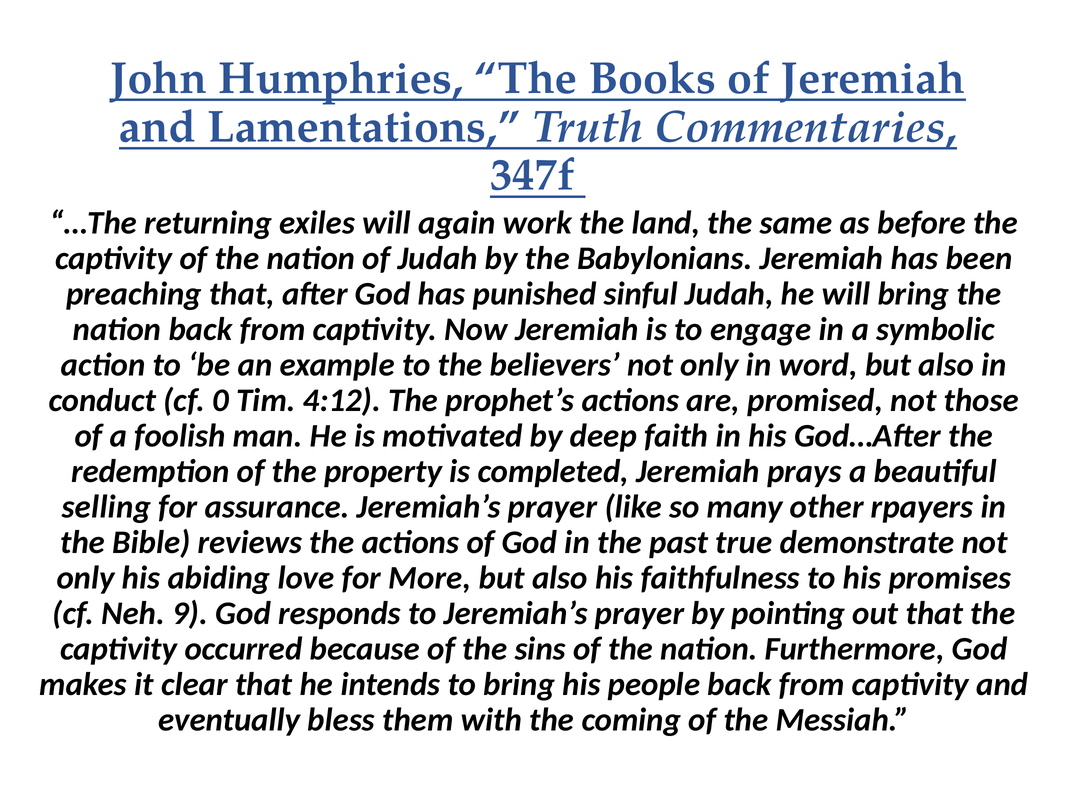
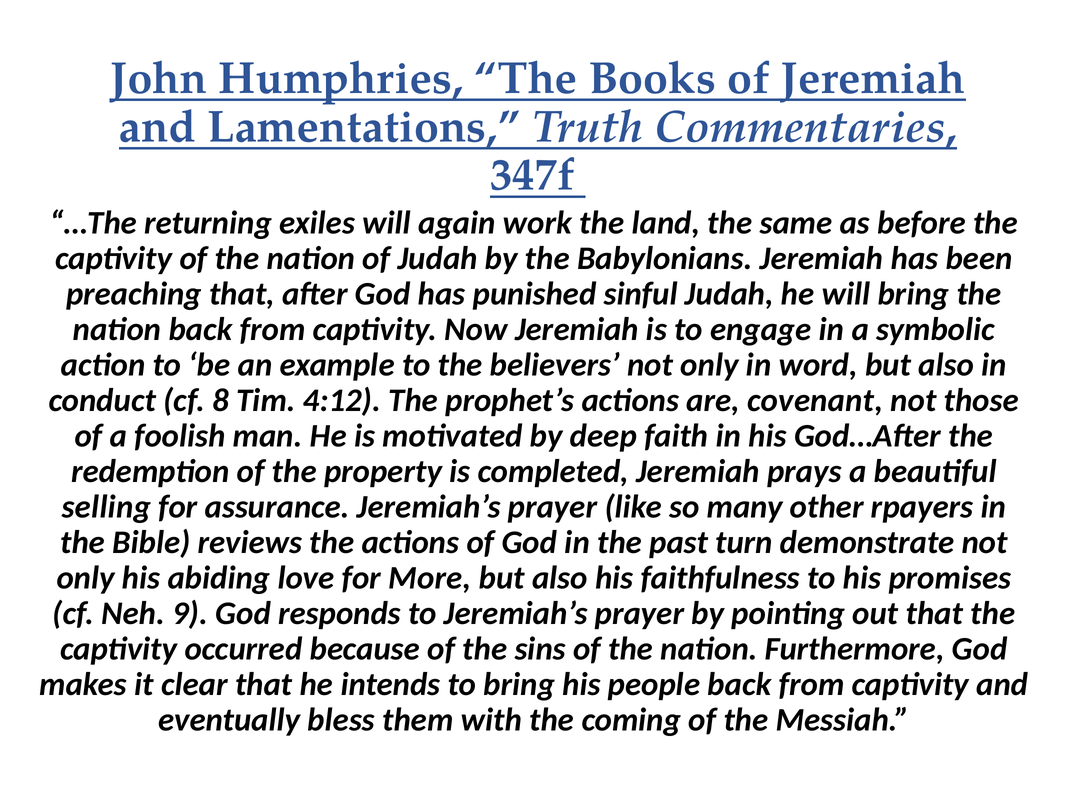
0: 0 -> 8 (221, 400)
promised: promised -> covenant (815, 400)
true: true -> turn (744, 542)
